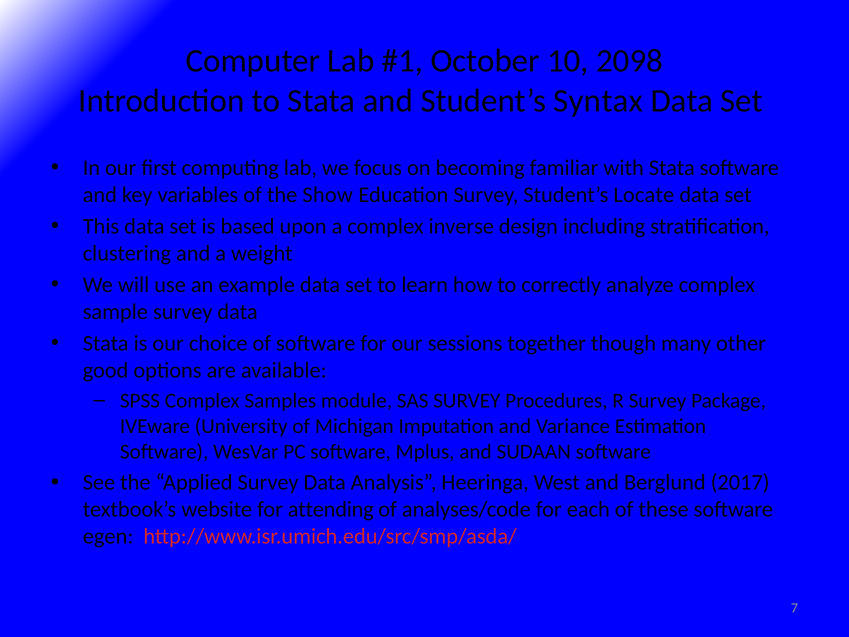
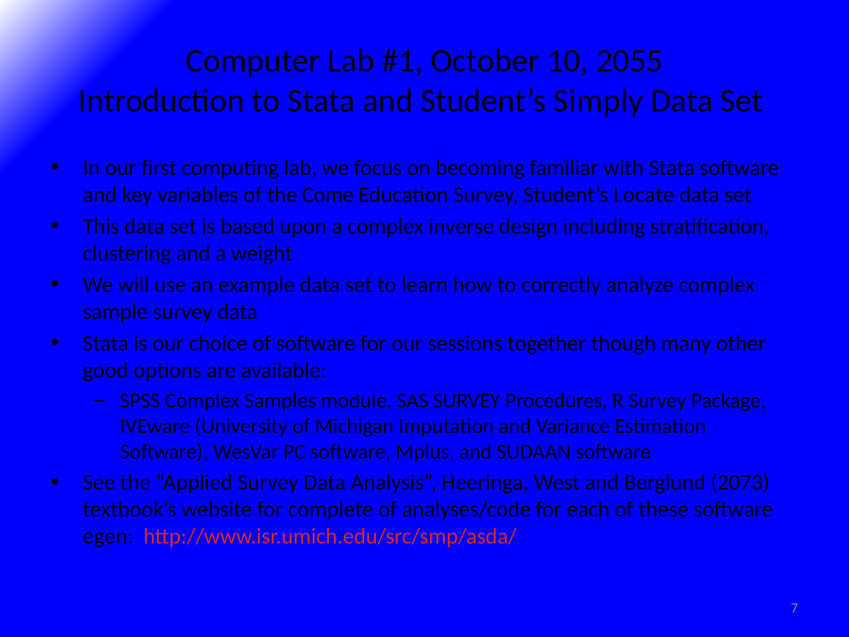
2098: 2098 -> 2055 (630, 61)
Syntax: Syntax -> Simply (598, 101)
Show: Show -> Come (328, 195)
2017: 2017 -> 2073 (740, 482)
attending: attending -> complete (331, 509)
